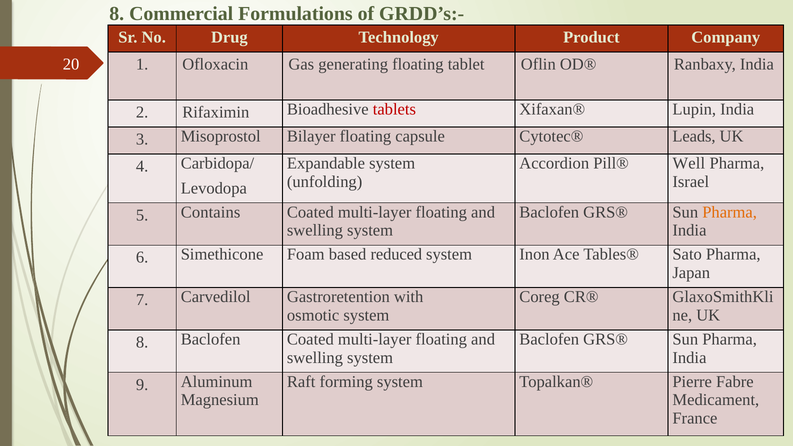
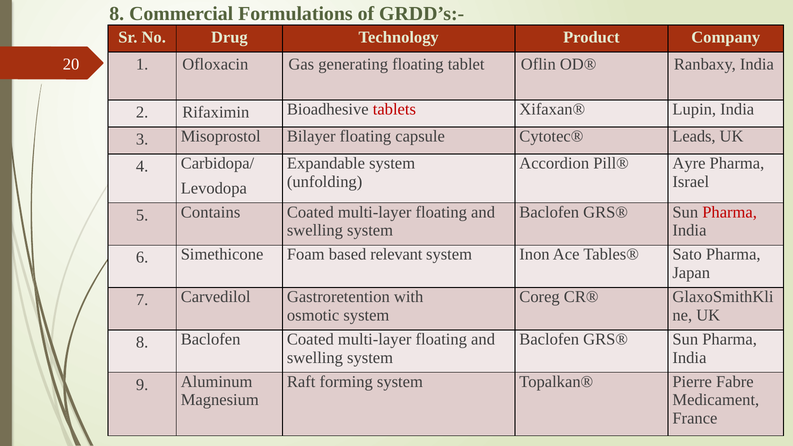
Well: Well -> Ayre (689, 163)
Pharma colour: orange -> red (730, 212)
reduced: reduced -> relevant (396, 255)
